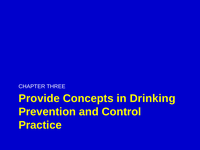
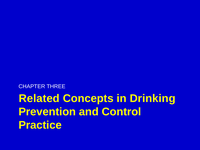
Provide: Provide -> Related (39, 98)
